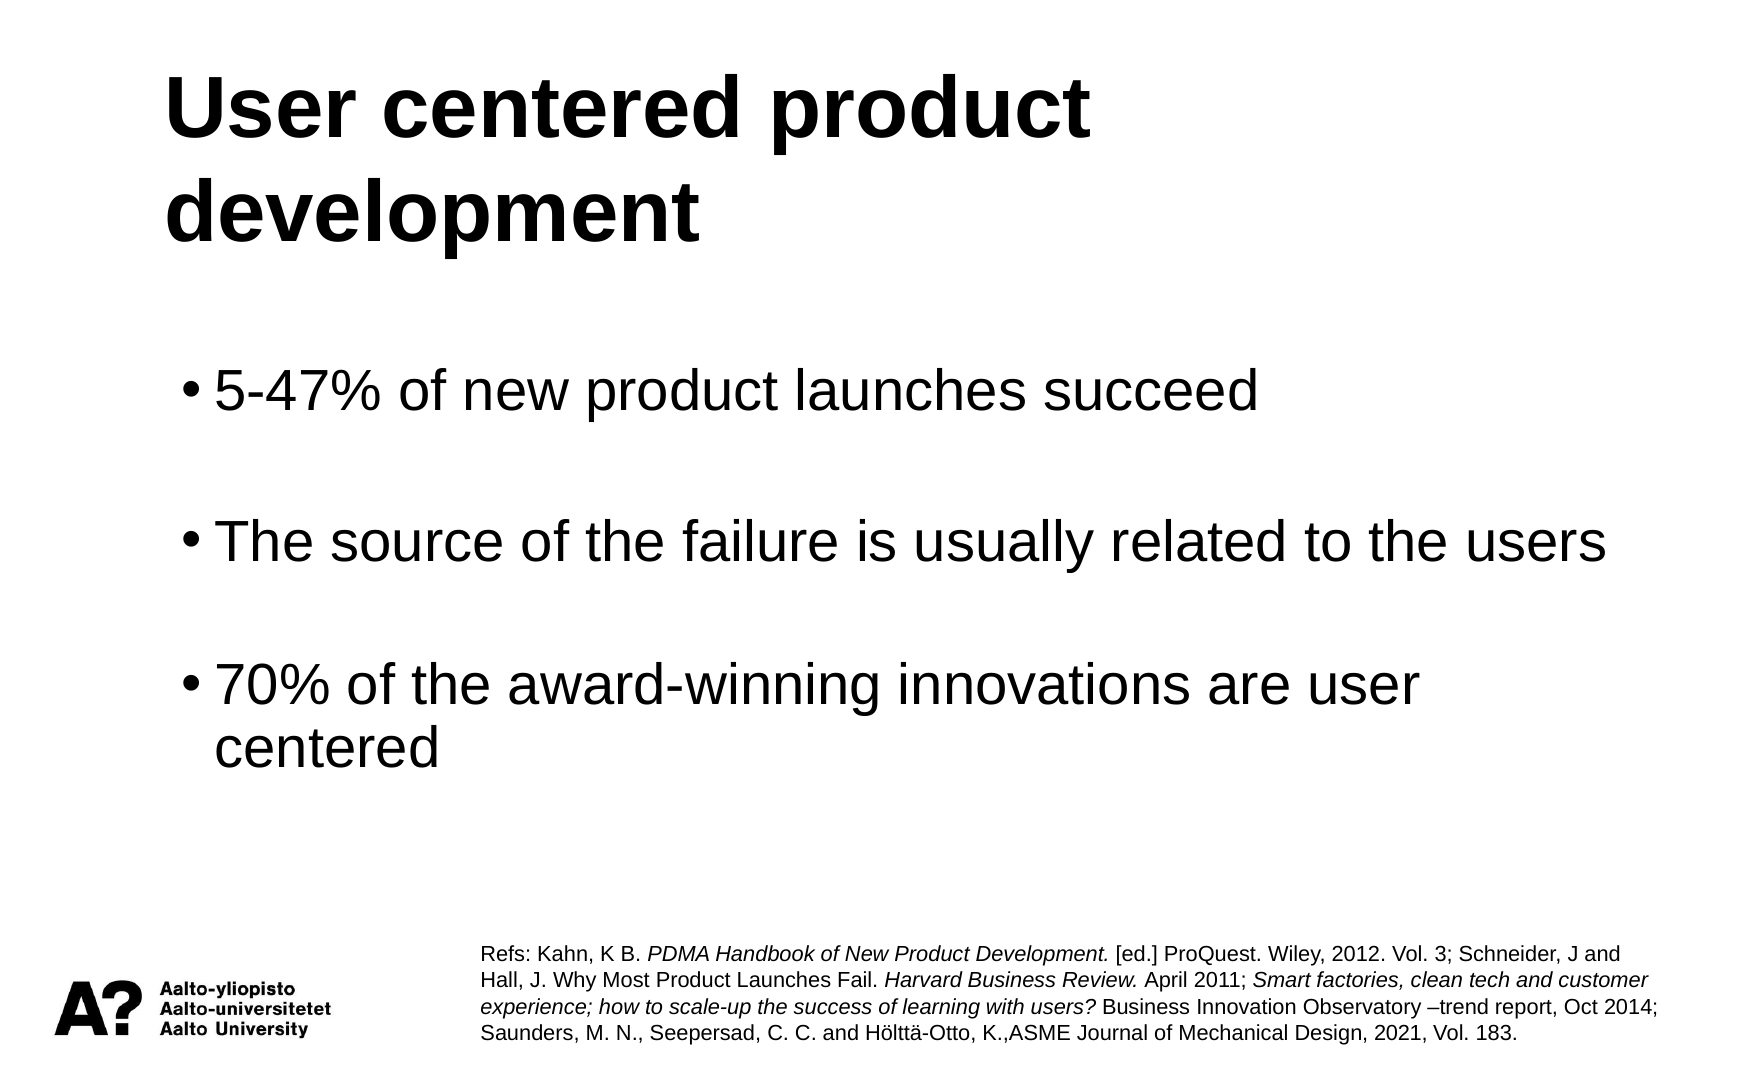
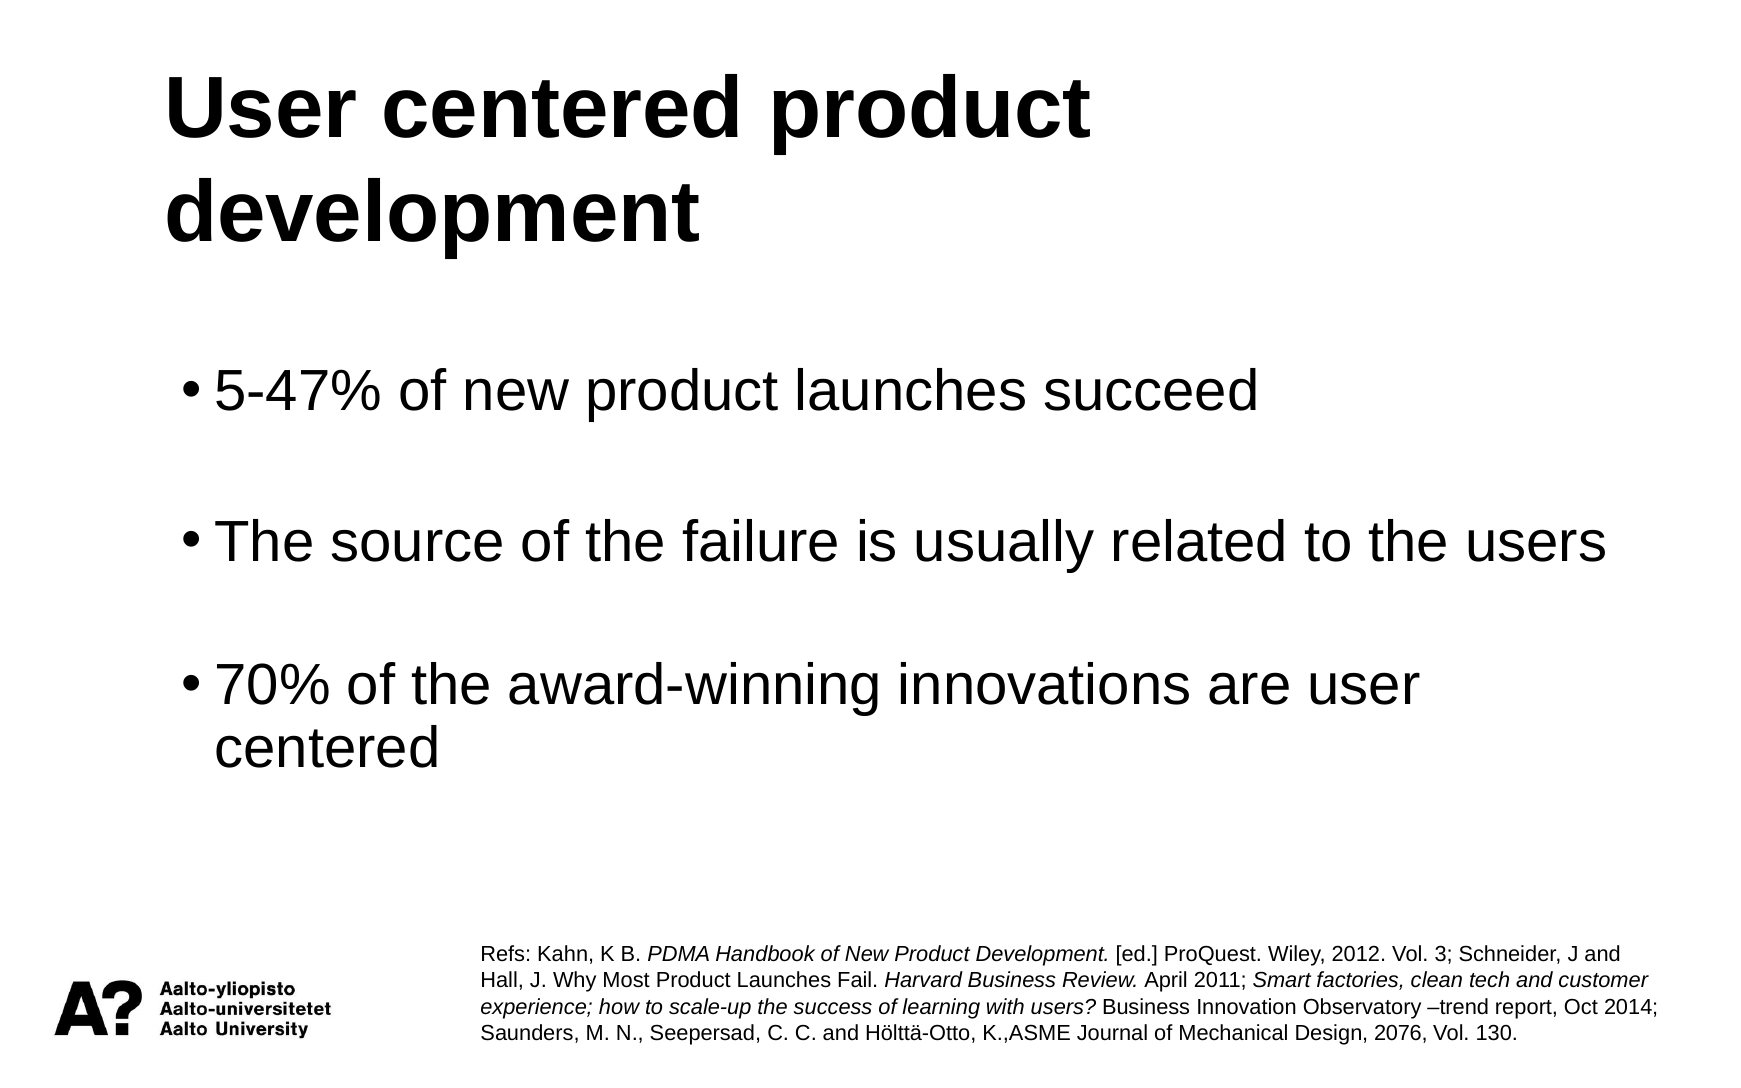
2021: 2021 -> 2076 (1401, 1033)
183: 183 -> 130 (1497, 1033)
